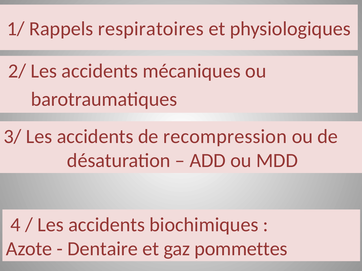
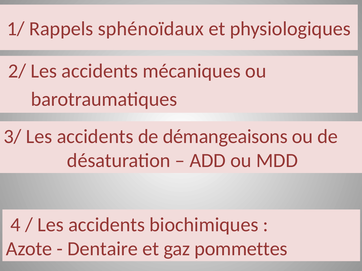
respiratoires: respiratoires -> sphénoïdaux (151, 29)
recompression: recompression -> démangeaisons (225, 137)
